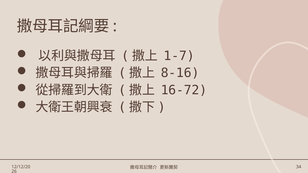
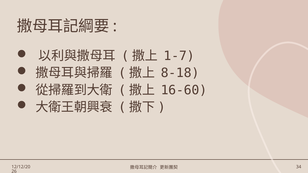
8-16: 8-16 -> 8-18 (180, 73)
16-72: 16-72 -> 16-60 (184, 90)
